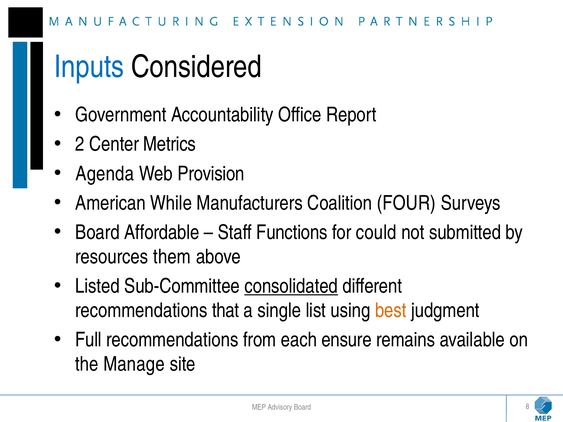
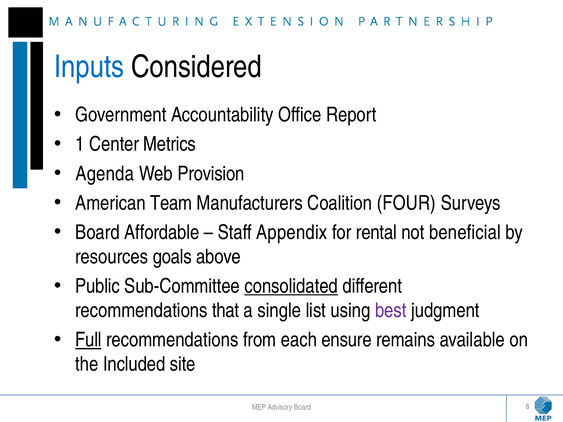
2: 2 -> 1 (80, 144)
While: While -> Team (171, 203)
Functions: Functions -> Appendix (292, 233)
could: could -> rental (376, 233)
submitted: submitted -> beneficial (465, 233)
them: them -> goals (172, 257)
Listed: Listed -> Public (98, 286)
best colour: orange -> purple (391, 311)
Full underline: none -> present (88, 340)
Manage: Manage -> Included (134, 364)
